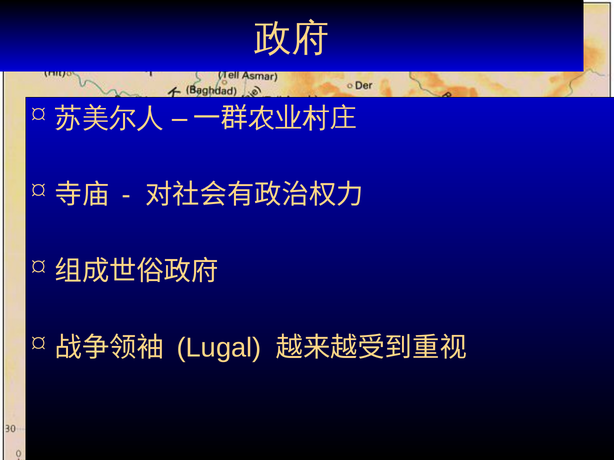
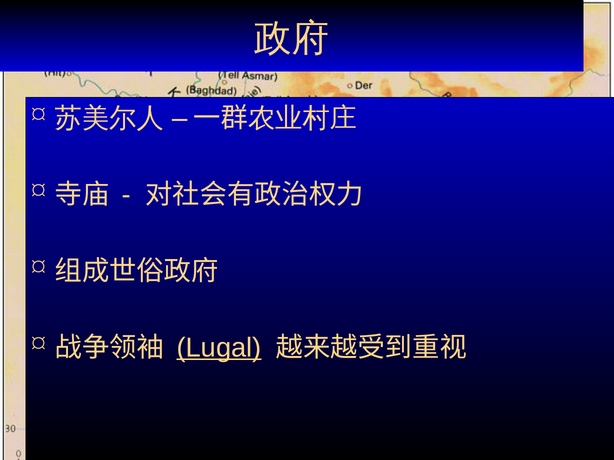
Lugal underline: none -> present (219, 348)
